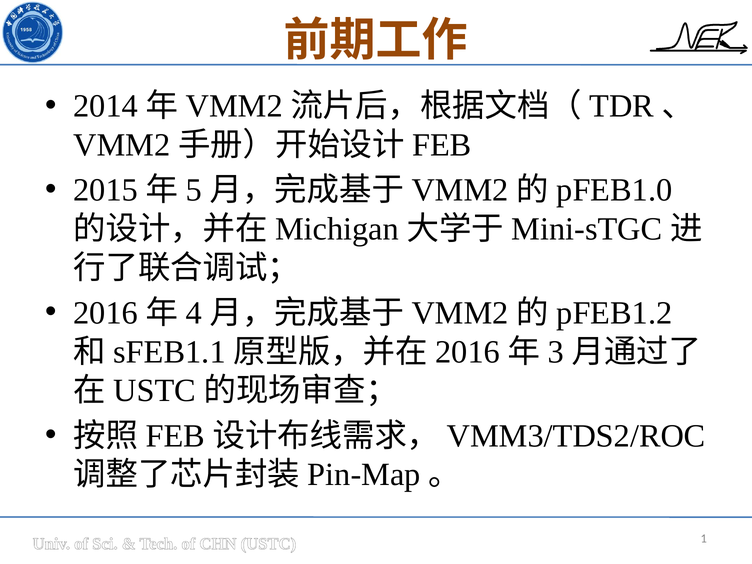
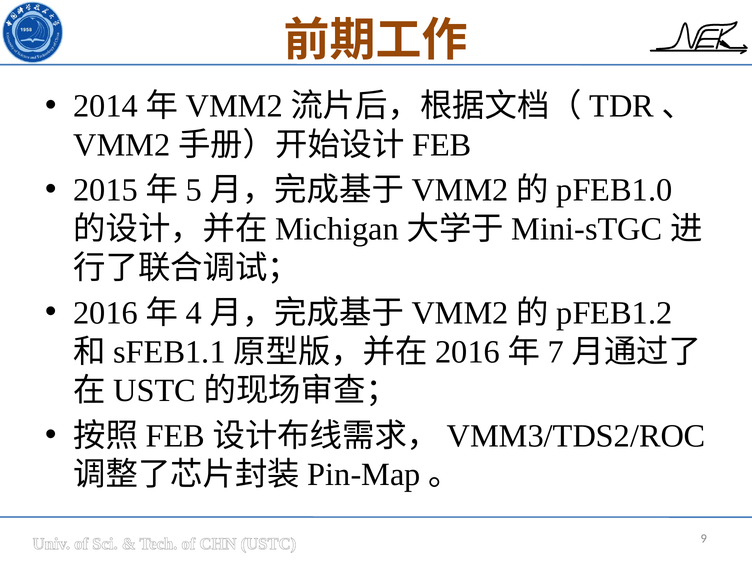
3: 3 -> 7 (556, 352)
1: 1 -> 9 (704, 538)
